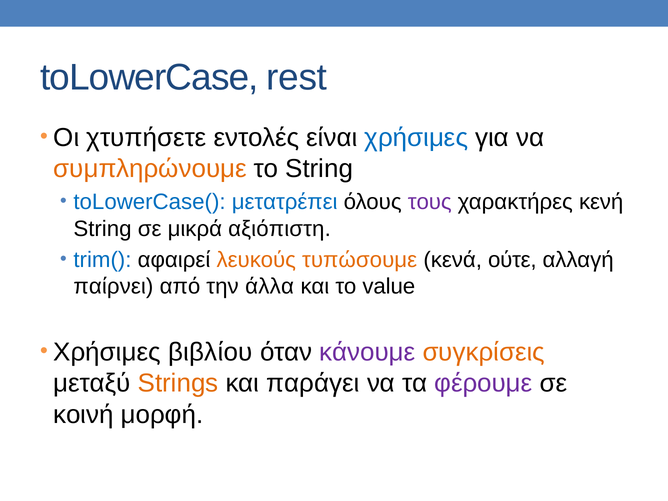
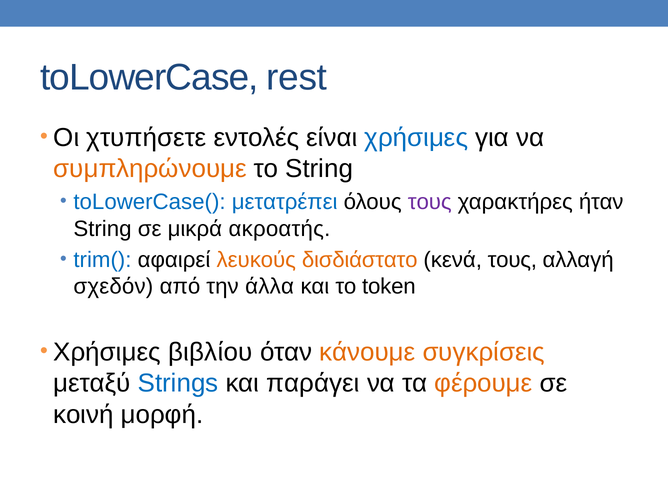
κενή: κενή -> ήταν (601, 202)
αξιόπιστη: αξιόπιστη -> ακροατής (279, 229)
τυπώσουμε: τυπώσουμε -> δισδιάστατο (360, 260)
κενά ούτε: ούτε -> τους (512, 260)
παίρνει: παίρνει -> σχεδόν (113, 287)
value: value -> token (389, 287)
κάνουμε colour: purple -> orange (367, 352)
Strings colour: orange -> blue (178, 383)
φέρουμε colour: purple -> orange (483, 383)
